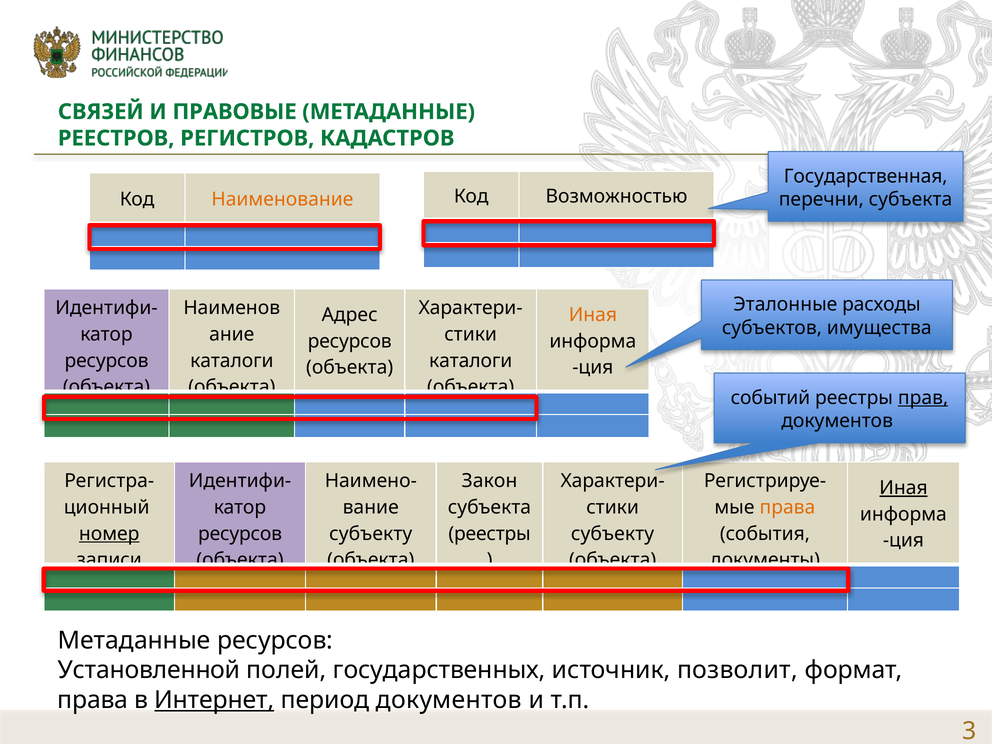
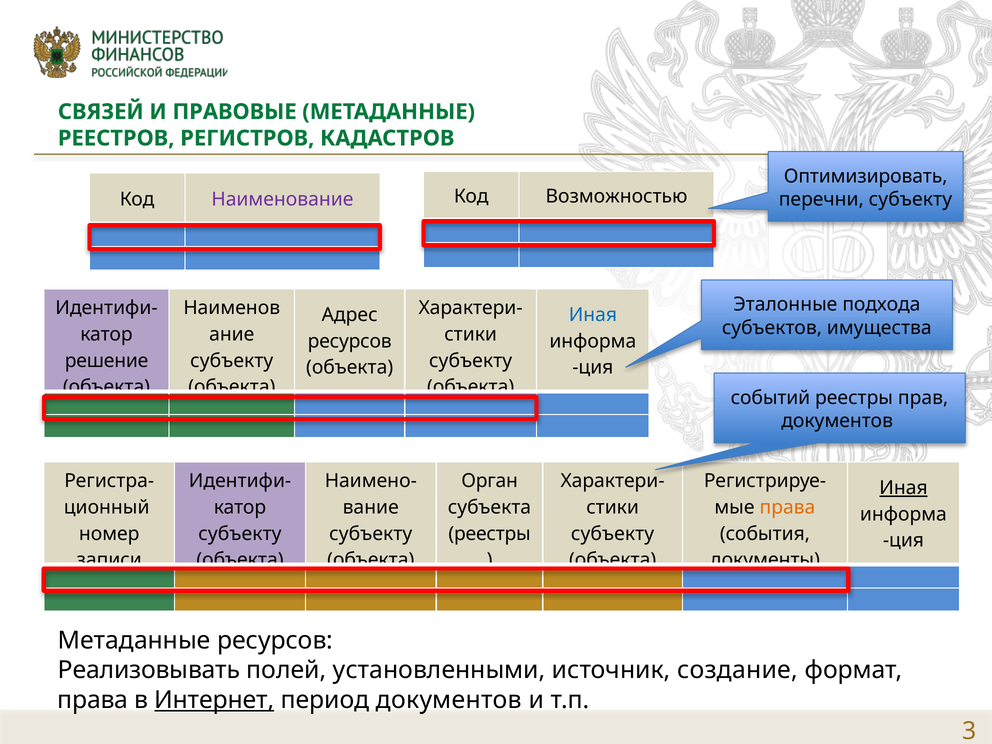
Государственная: Государственная -> Оптимизировать (866, 176)
перечни субъекта: субъекта -> субъекту (910, 199)
Наименование colour: orange -> purple (282, 199)
расходы: расходы -> подхода (881, 305)
Иная colour: orange -> blue (593, 315)
ресурсов: ресурсов -> решение (107, 361)
каталоги: каталоги -> субъекту (232, 361)
каталоги: каталоги -> субъекту (471, 361)
прав underline: present -> none (923, 398)
Закон: Закон -> Орган (490, 481)
номер underline: present -> none (109, 534)
ресурсов: ресурсов -> субъекту (240, 534)
Установленной: Установленной -> Реализовывать (149, 670)
государственных: государственных -> установленными (439, 670)
позволит: позволит -> создание (737, 670)
